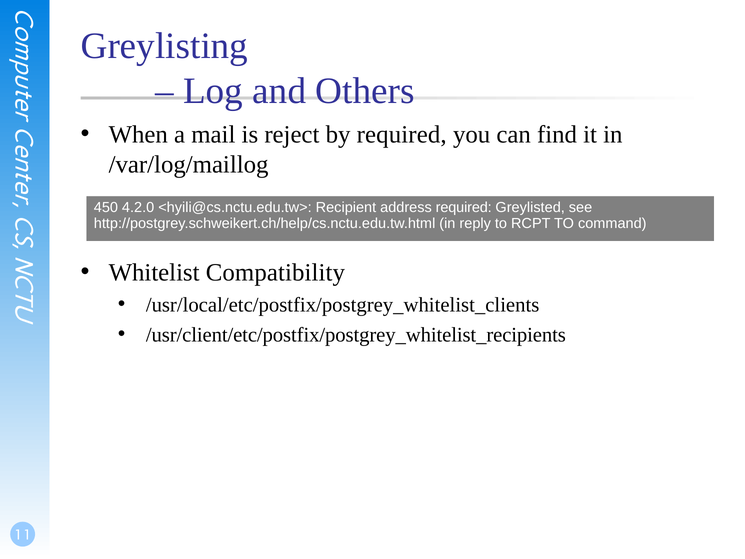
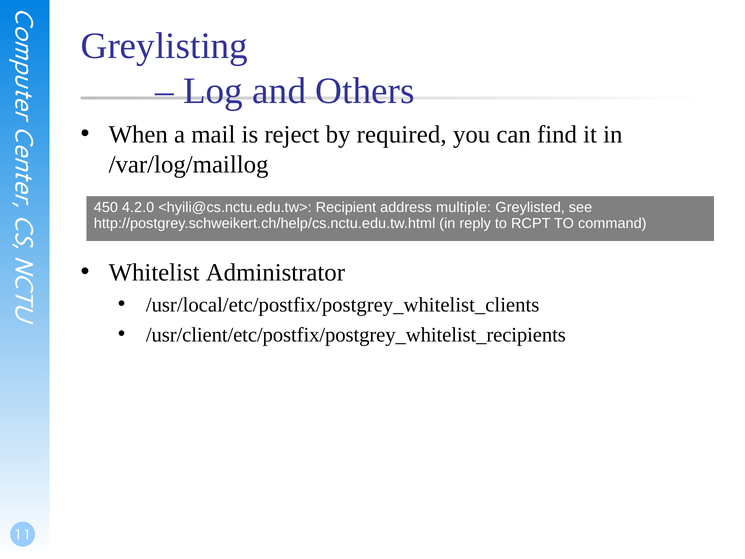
address required: required -> multiple (464, 208)
Compatibility: Compatibility -> Administrator (275, 272)
